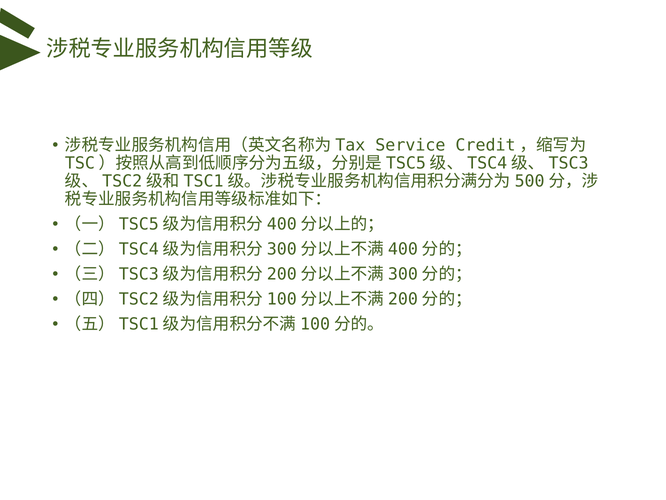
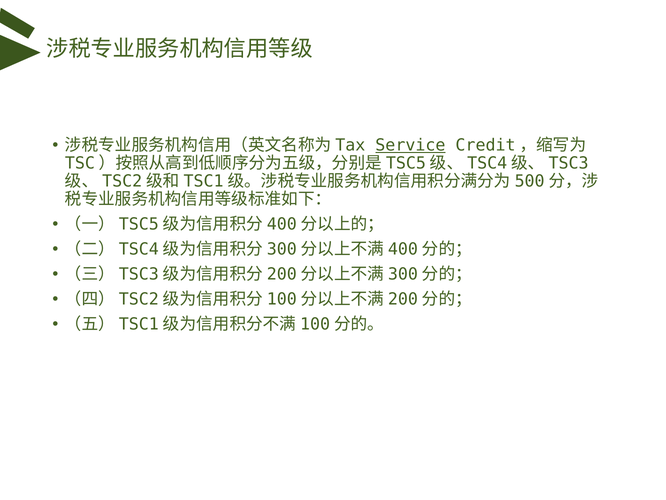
Service underline: none -> present (410, 145)
